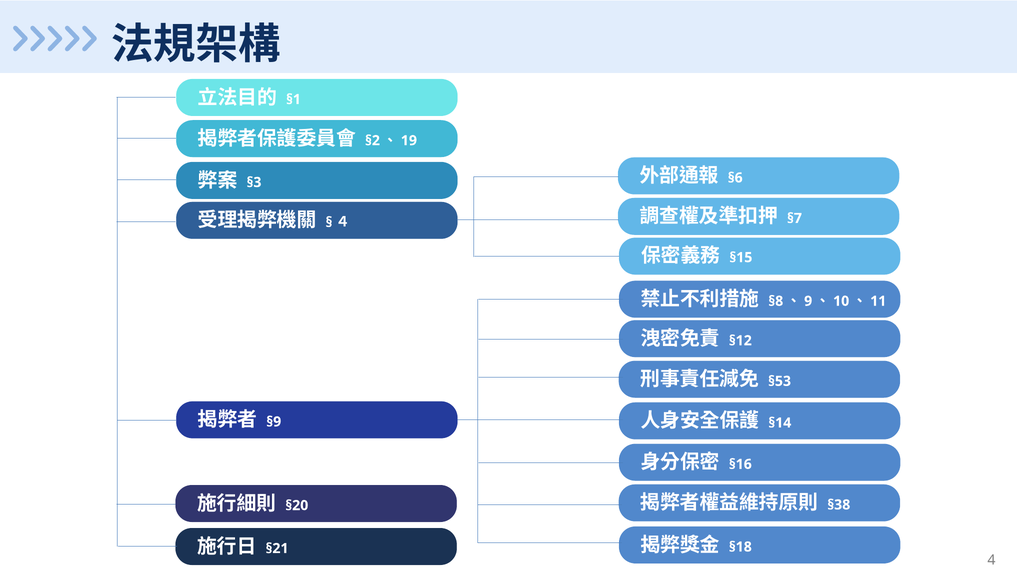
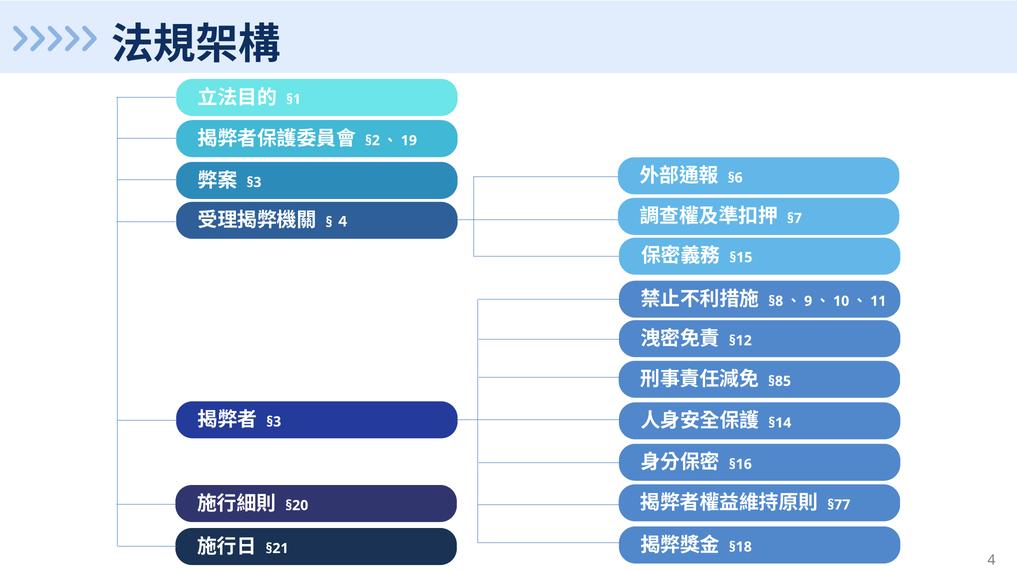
§53: §53 -> §85 (780, 381)
§9: §9 -> §3 (274, 422)
§38: §38 -> §77 (839, 505)
